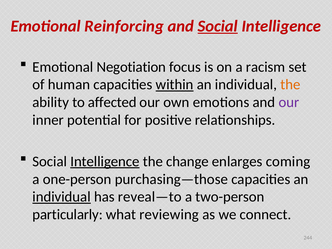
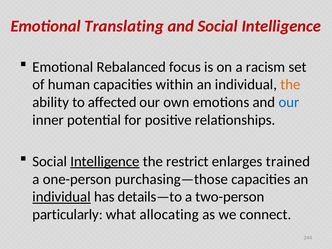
Reinforcing: Reinforcing -> Translating (124, 26)
Social underline: present -> none (218, 26)
Negotiation: Negotiation -> Rebalanced (131, 67)
within underline: present -> none (175, 85)
our colour: purple -> blue (289, 102)
change: change -> restrict (187, 161)
coming: coming -> trained (288, 161)
reveal—to: reveal—to -> details—to (150, 197)
reviewing: reviewing -> allocating (169, 215)
